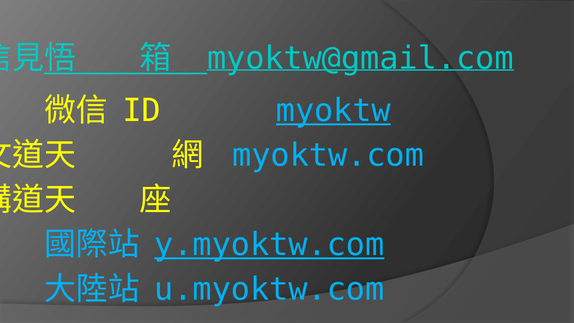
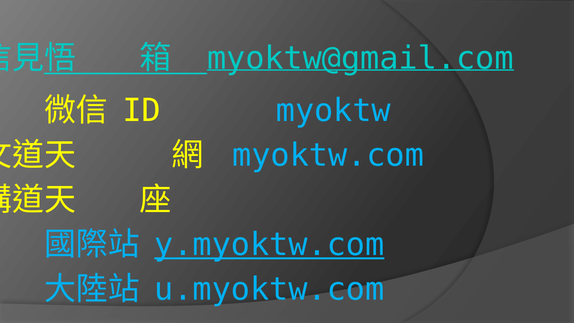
myoktw underline: present -> none (333, 111)
